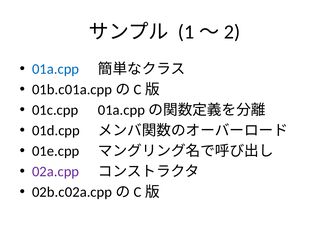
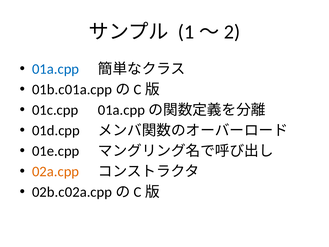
02a.cpp colour: purple -> orange (56, 171)
